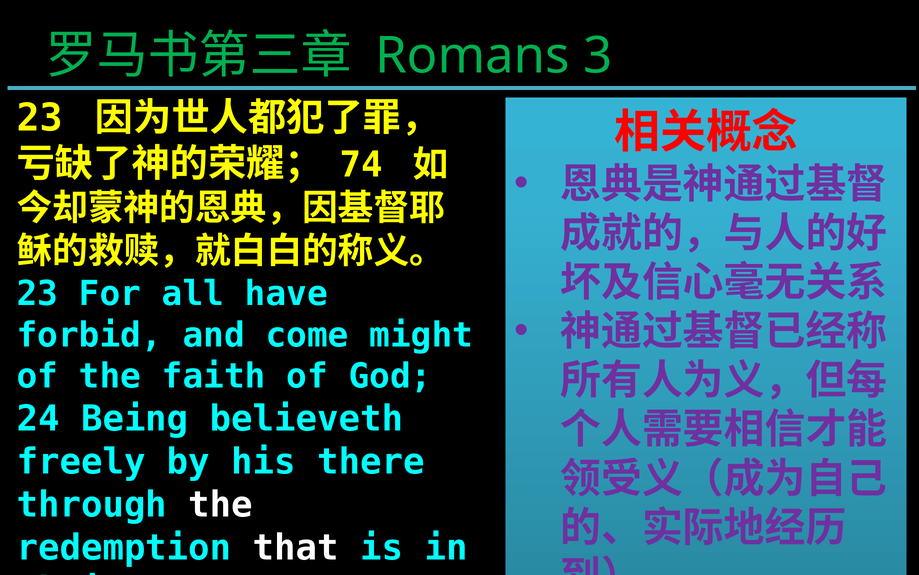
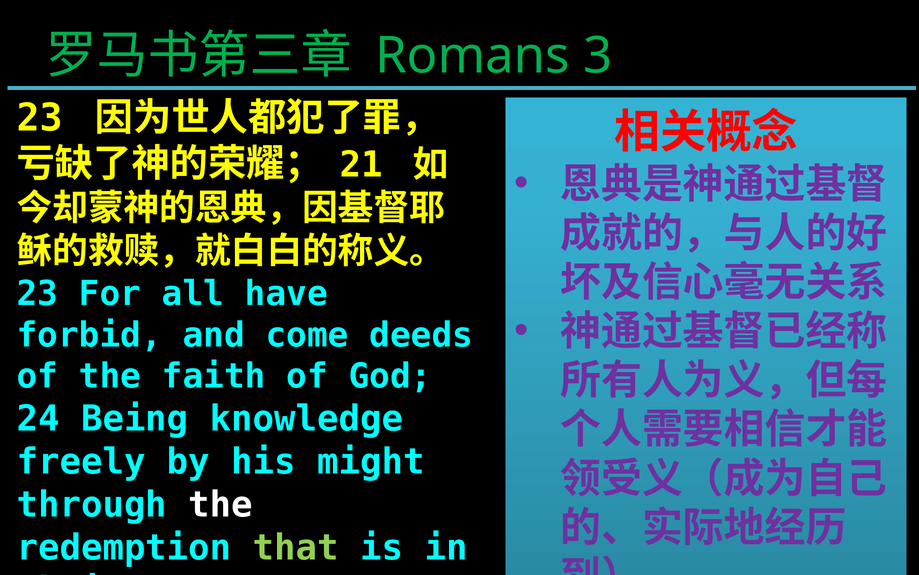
74: 74 -> 21 (361, 165)
might: might -> deeds (421, 335)
believeth: believeth -> knowledge (307, 418)
there: there -> might (371, 461)
that colour: white -> light green (296, 547)
